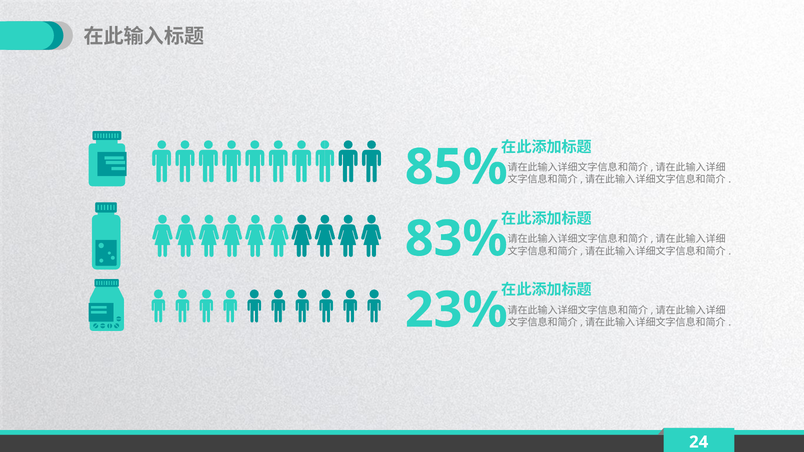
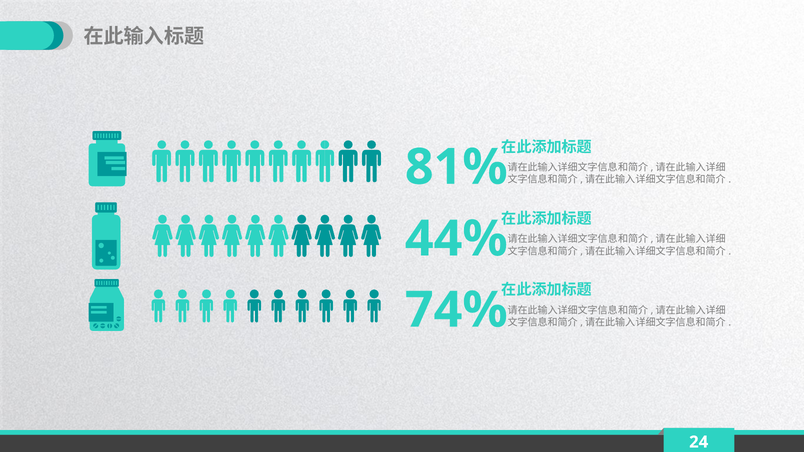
85%: 85% -> 81% (456, 167)
83%: 83% -> 44% (456, 239)
23%: 23% -> 74% (456, 310)
